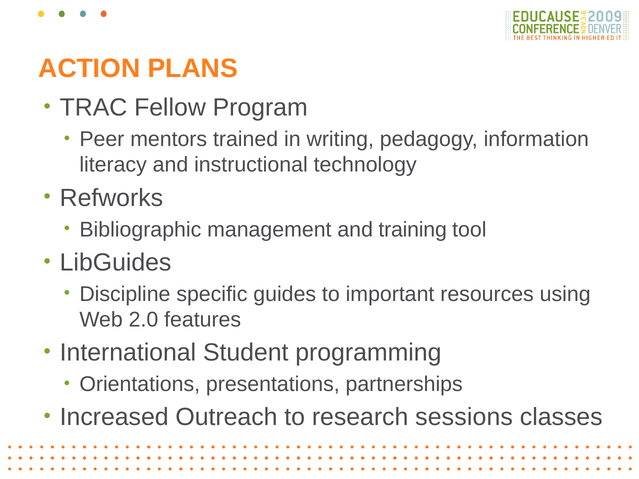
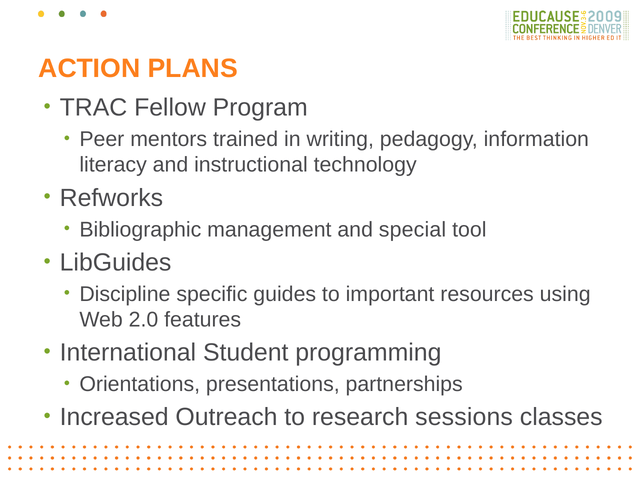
training: training -> special (412, 230)
